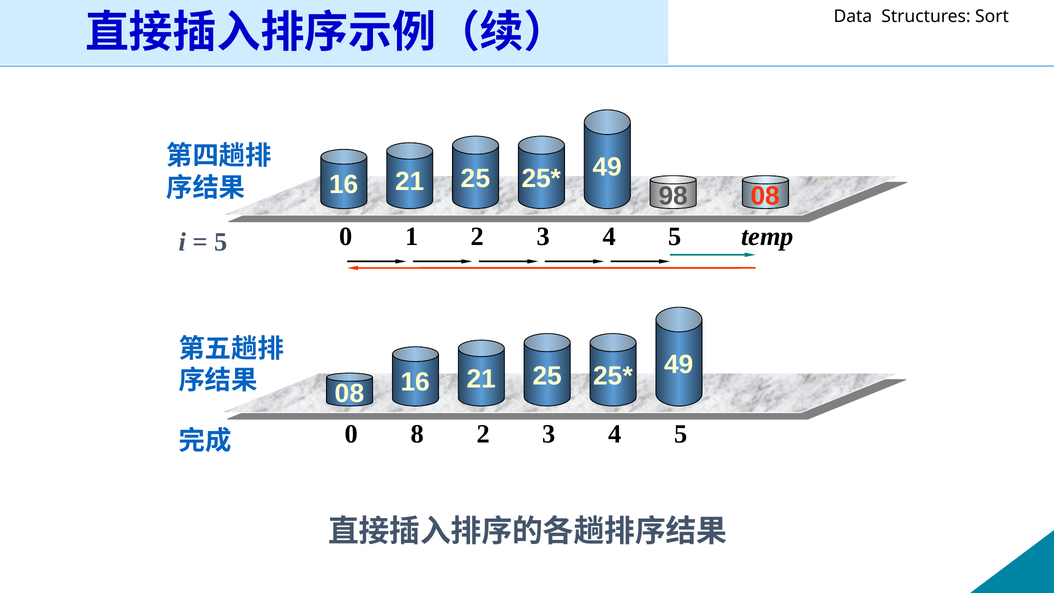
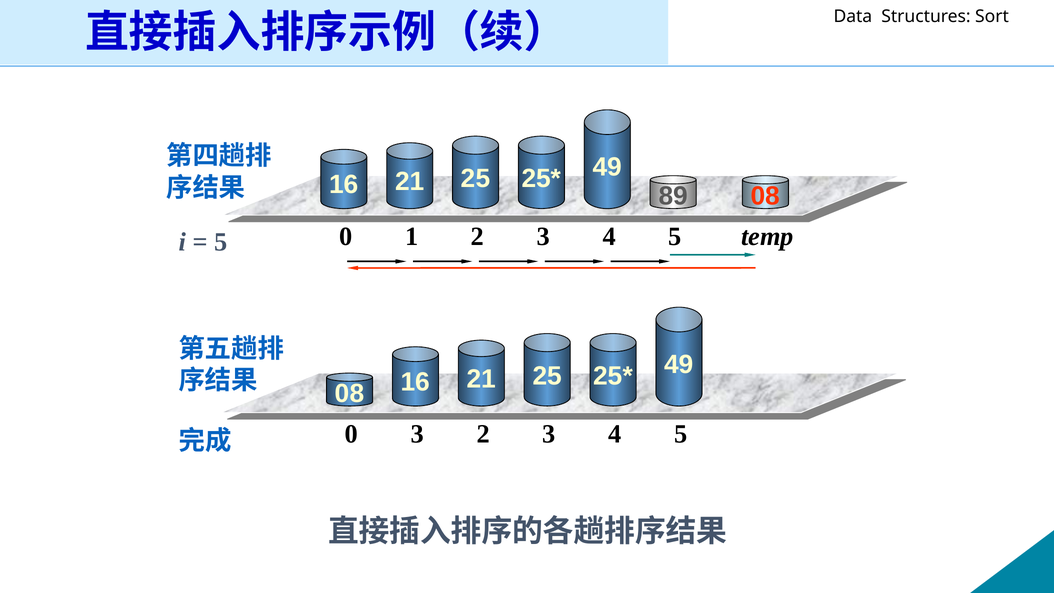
98: 98 -> 89 (673, 196)
0 8: 8 -> 3 (417, 434)
